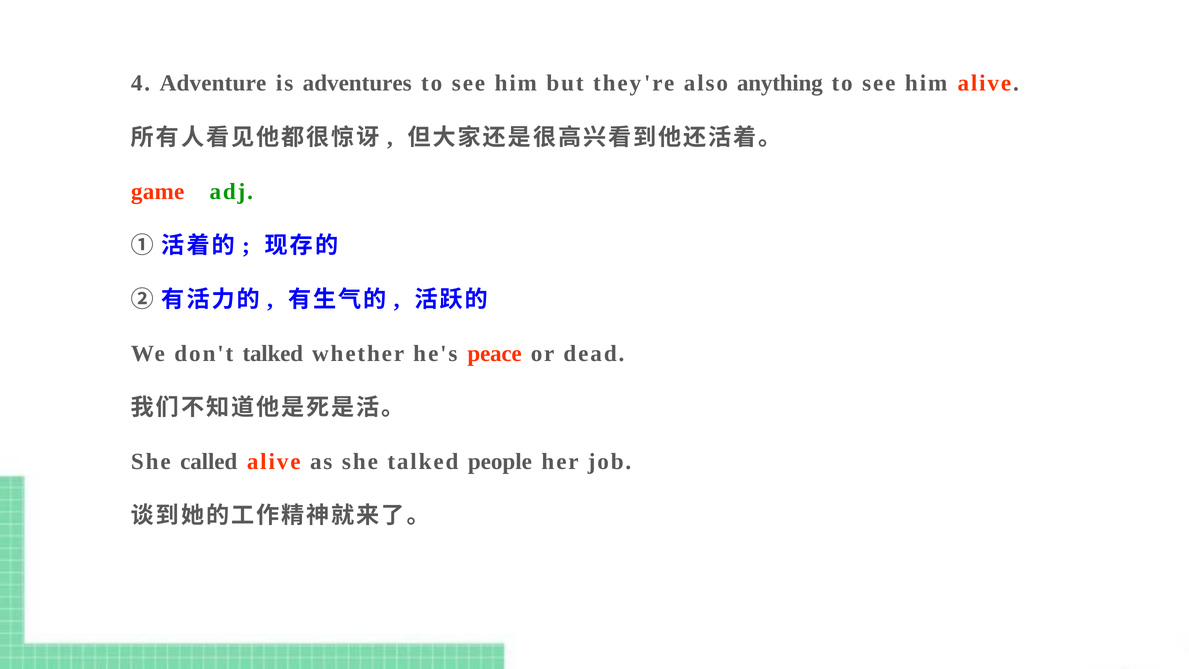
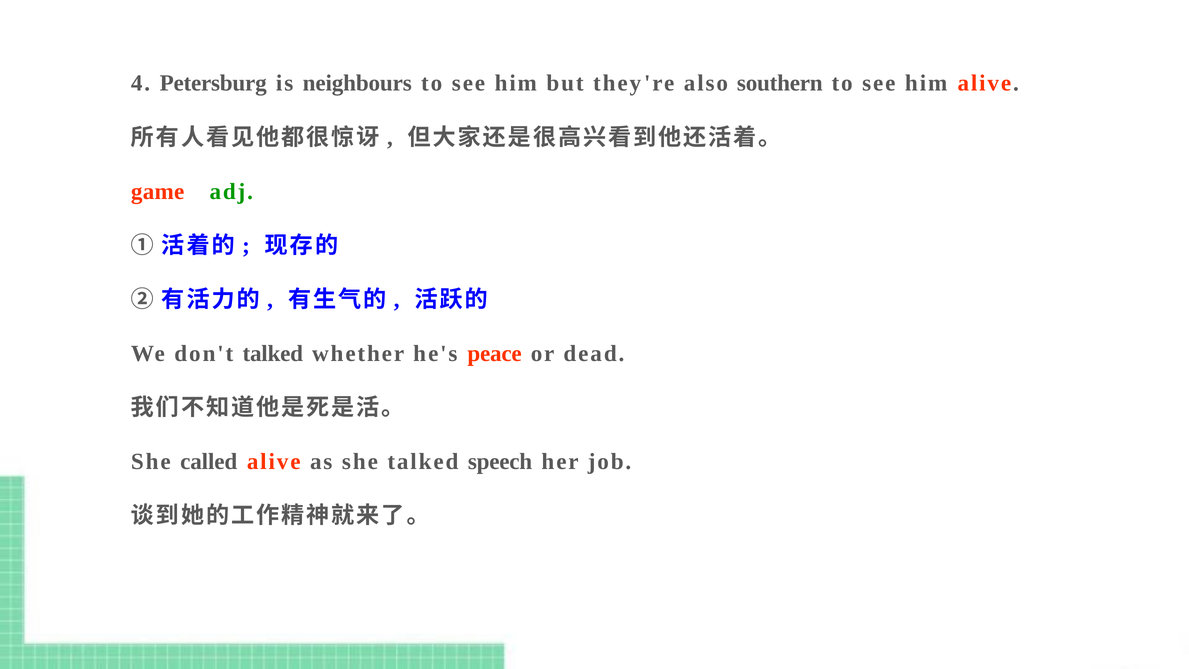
Adventure: Adventure -> Petersburg (213, 83)
adventures: adventures -> neighbours (357, 83)
anything: anything -> southern (780, 83)
people: people -> speech (500, 461)
